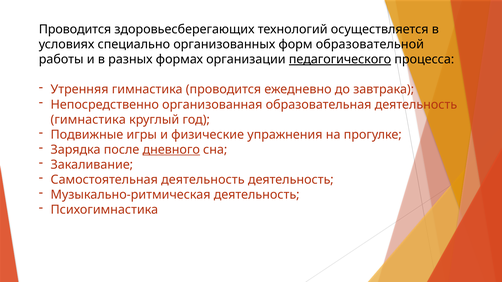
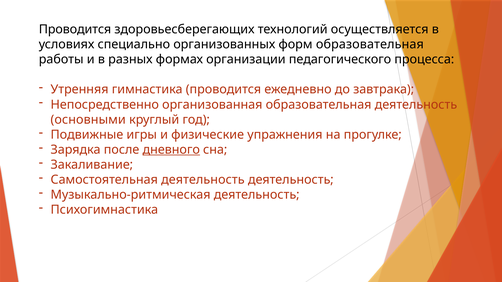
форм образовательной: образовательной -> образовательная (370, 44)
педагогического underline: present -> none (340, 60)
гимнастика: гимнастика -> основными (88, 120)
